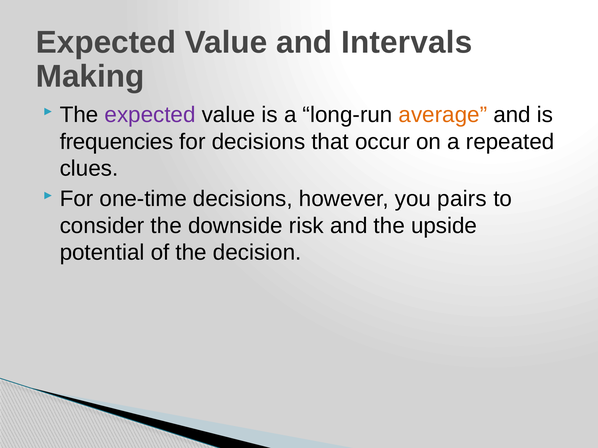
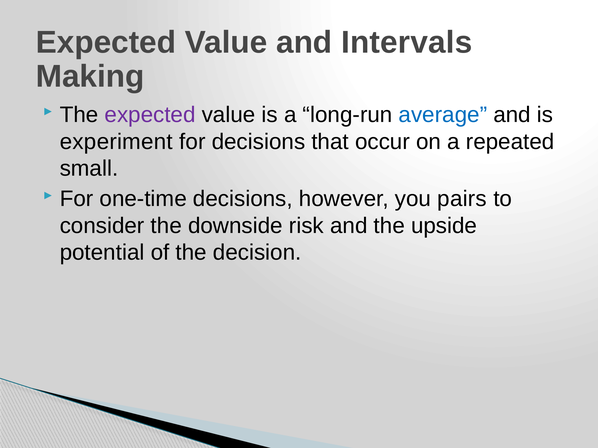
average colour: orange -> blue (443, 115)
frequencies: frequencies -> experiment (116, 142)
clues: clues -> small (89, 169)
